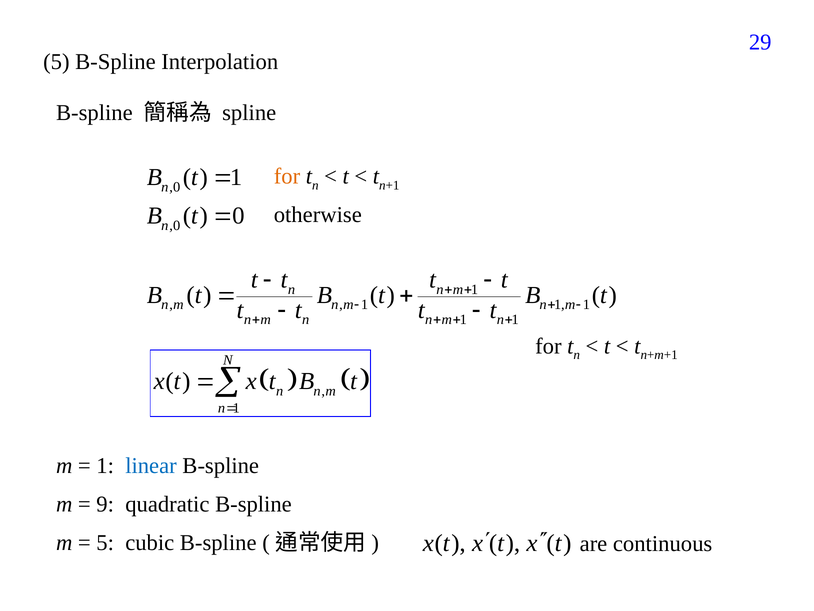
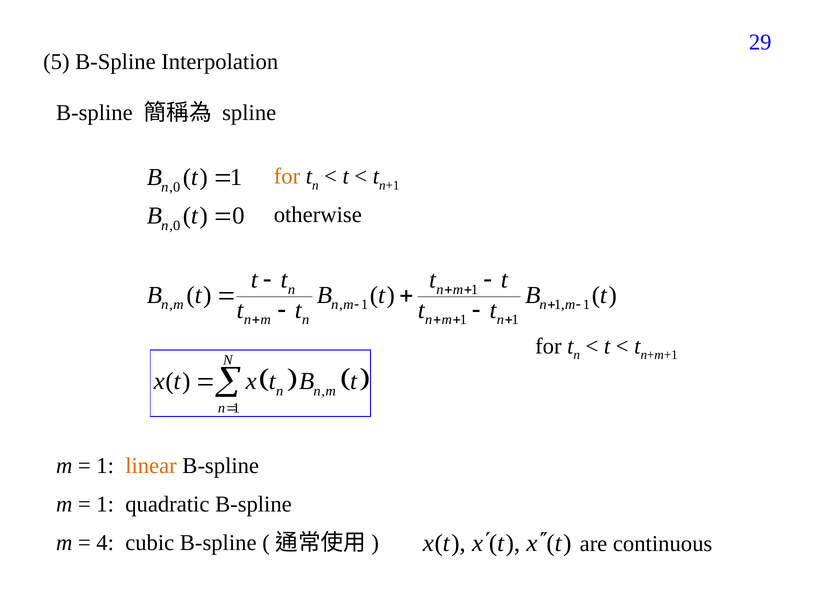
linear colour: blue -> orange (151, 465)
9: 9 -> 1 (105, 504)
5: 5 -> 4 (105, 542)
